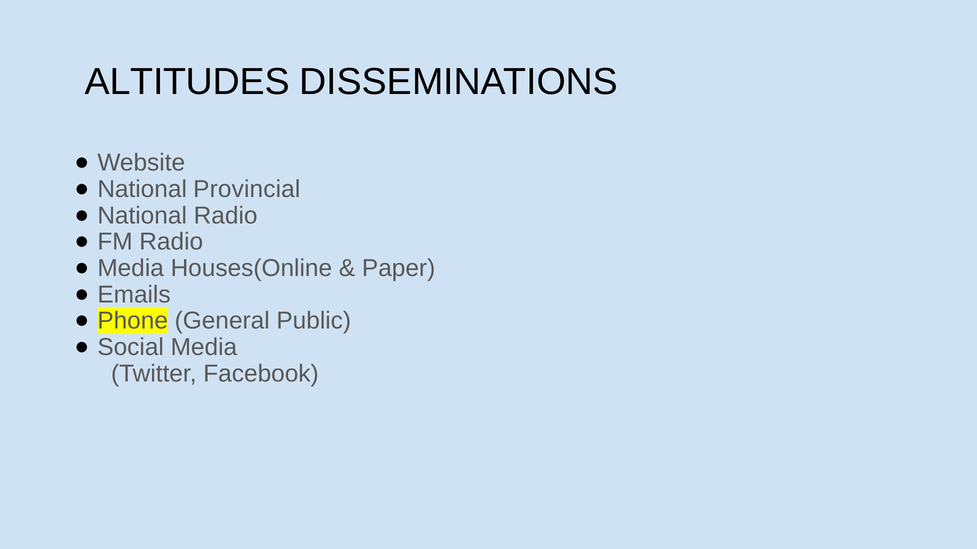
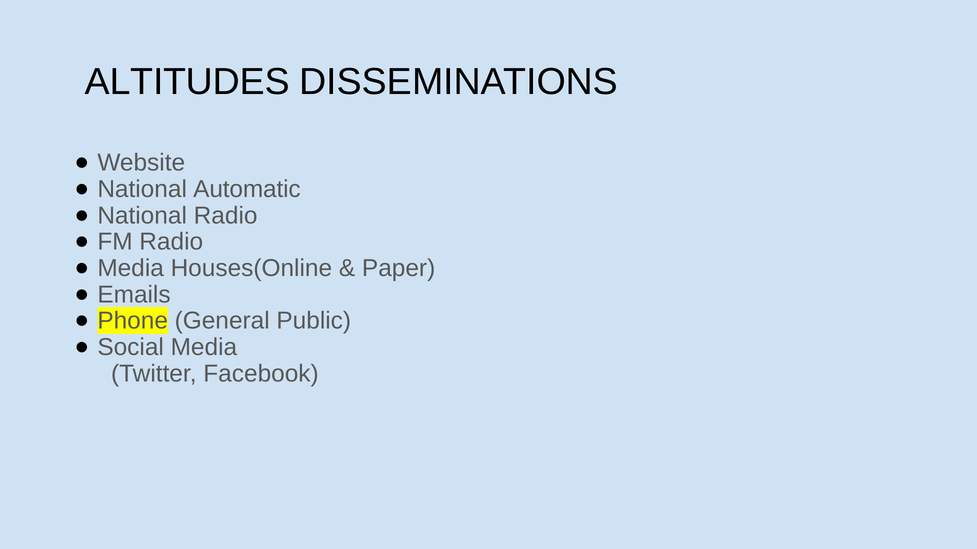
Provincial: Provincial -> Automatic (247, 189)
